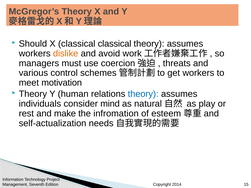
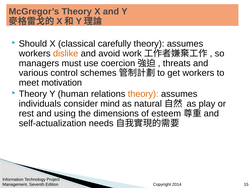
classical classical: classical -> carefully (115, 44)
theory colour: blue -> orange (143, 94)
make: make -> using (65, 114)
infromation: infromation -> dimensions (116, 114)
